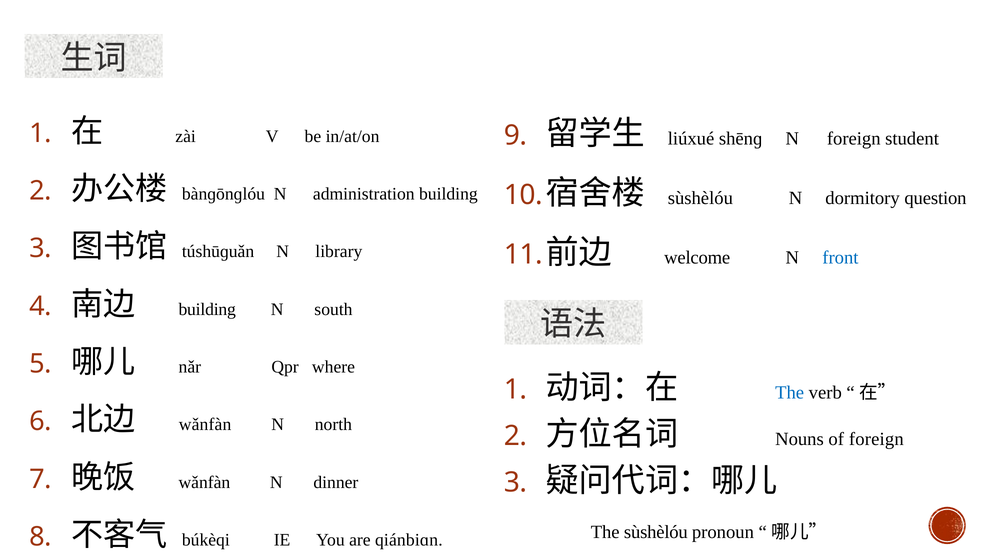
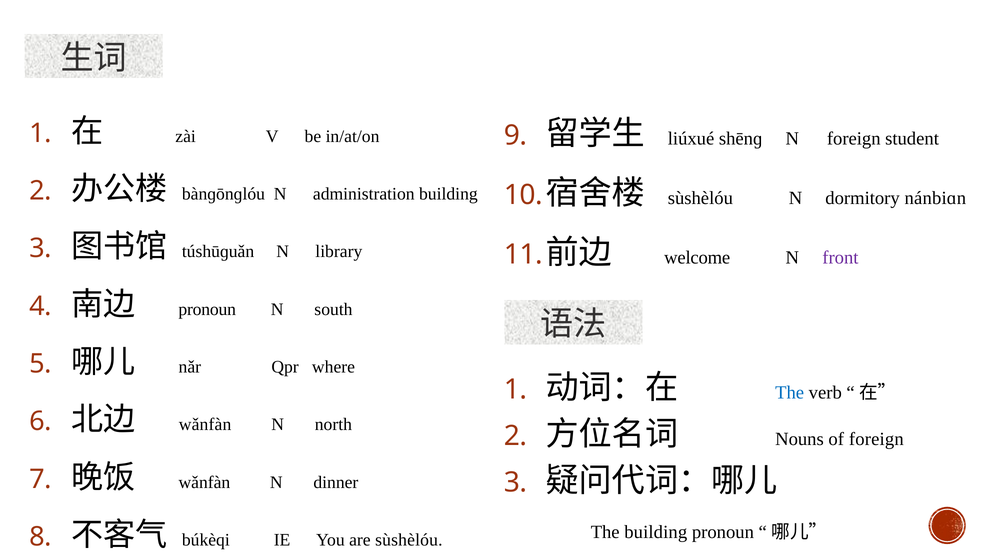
question: question -> nánbiɑn (935, 199)
front colour: blue -> purple (840, 258)
building: building -> pronoun (207, 310)
The sùshèlóu: sùshèlóu -> building (656, 533)
are qiánbiɑn: qiánbiɑn -> sùshèlóu (409, 541)
